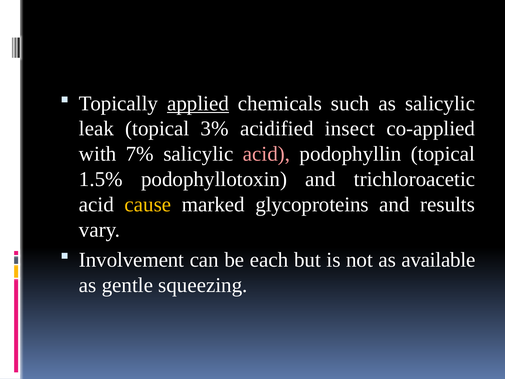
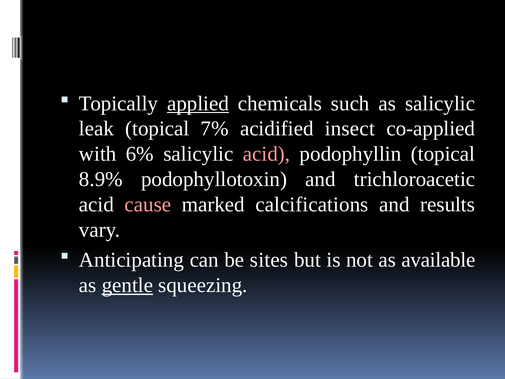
3%: 3% -> 7% (215, 129)
7%: 7% -> 6% (140, 154)
1.5%: 1.5% -> 8.9% (101, 179)
cause colour: yellow -> pink (148, 204)
glycoproteins: glycoproteins -> calcifications (312, 204)
Involvement: Involvement -> Anticipating (131, 260)
each: each -> sites (269, 260)
gentle underline: none -> present (127, 285)
